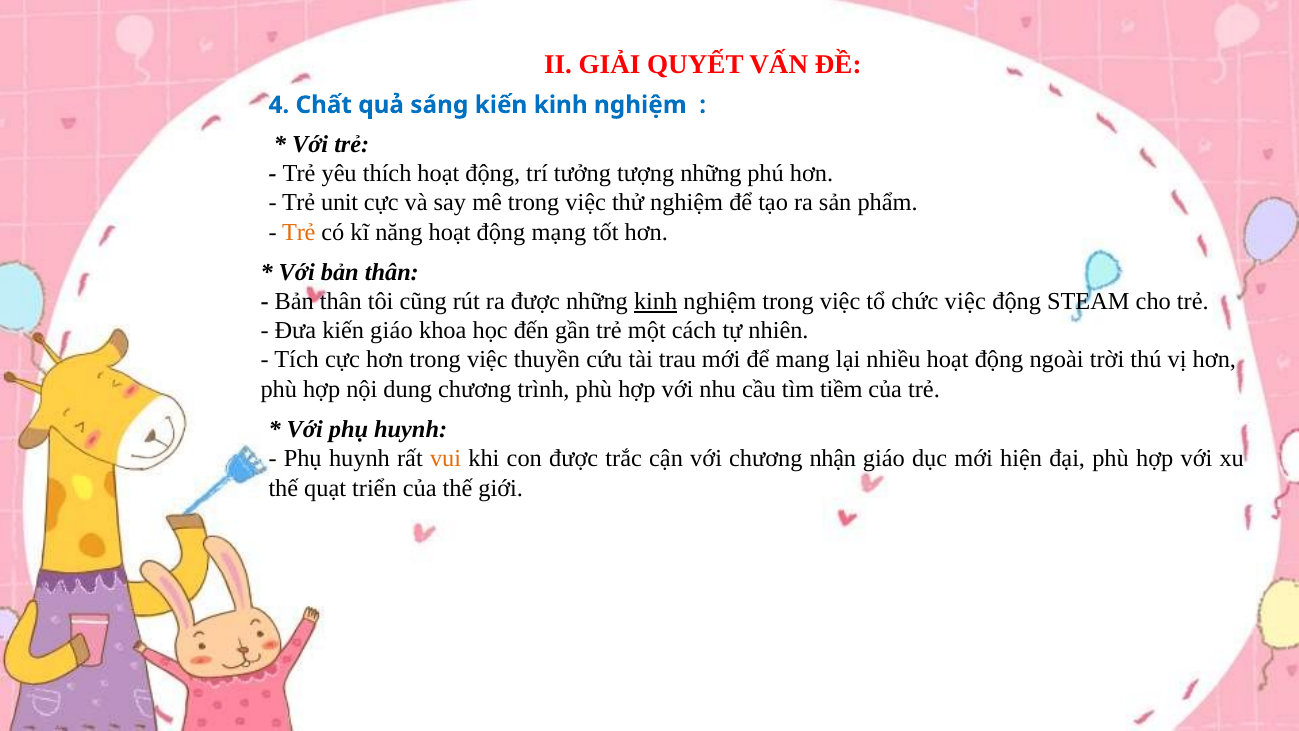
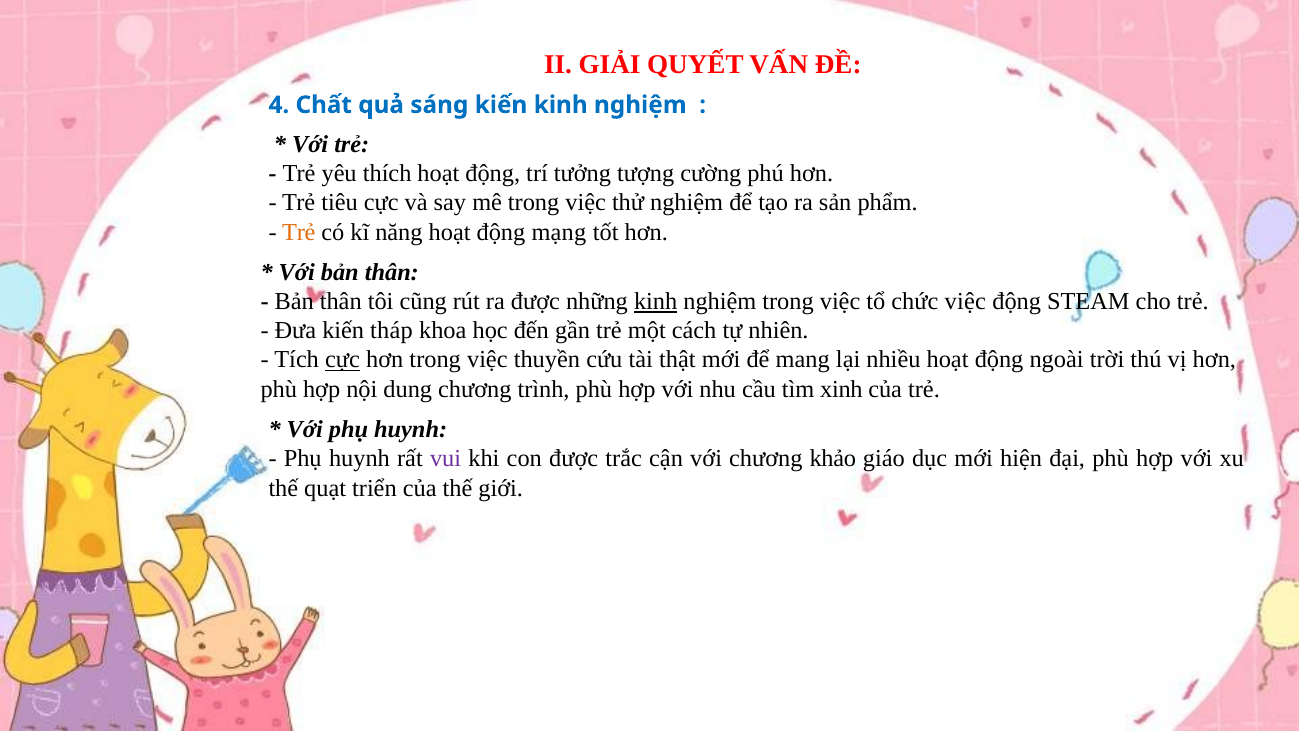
tượng những: những -> cường (711, 173)
unit: unit -> tiêu (340, 203)
kiến giáo: giáo -> tháp (391, 331)
cực underline: none -> present (343, 360)
trau: trau -> thật (677, 360)
tiềm: tiềm -> xinh (841, 389)
vui colour: orange -> purple (446, 459)
nhận: nhận -> khảo (833, 459)
